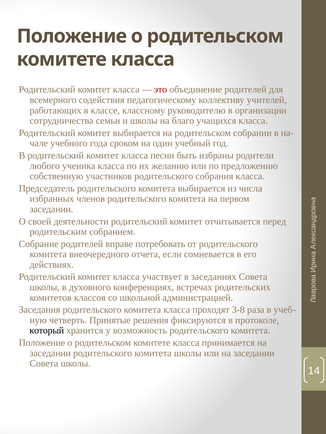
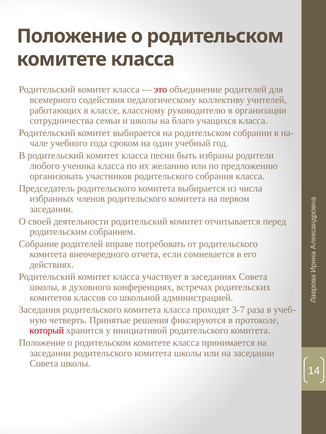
собственную: собственную -> организовать (56, 177)
3-8: 3-8 -> 3-7 (238, 310)
который colour: black -> red (47, 331)
возможность: возможность -> инициативой (140, 331)
